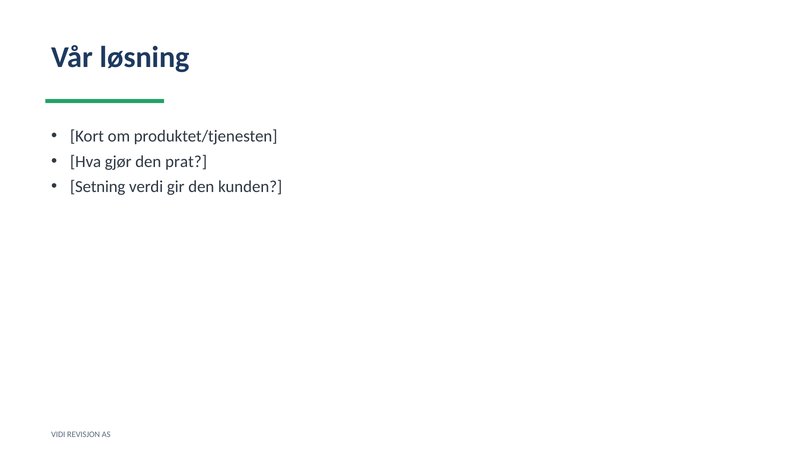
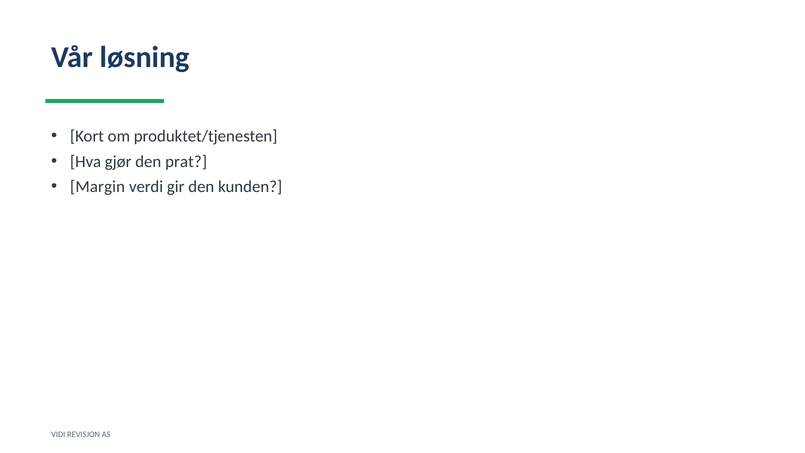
Setning: Setning -> Margin (98, 187)
